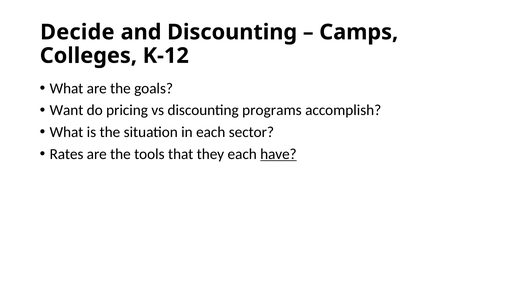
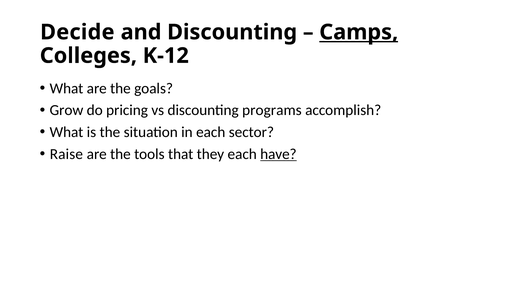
Camps underline: none -> present (359, 32)
Want: Want -> Grow (66, 110)
Rates: Rates -> Raise (66, 154)
